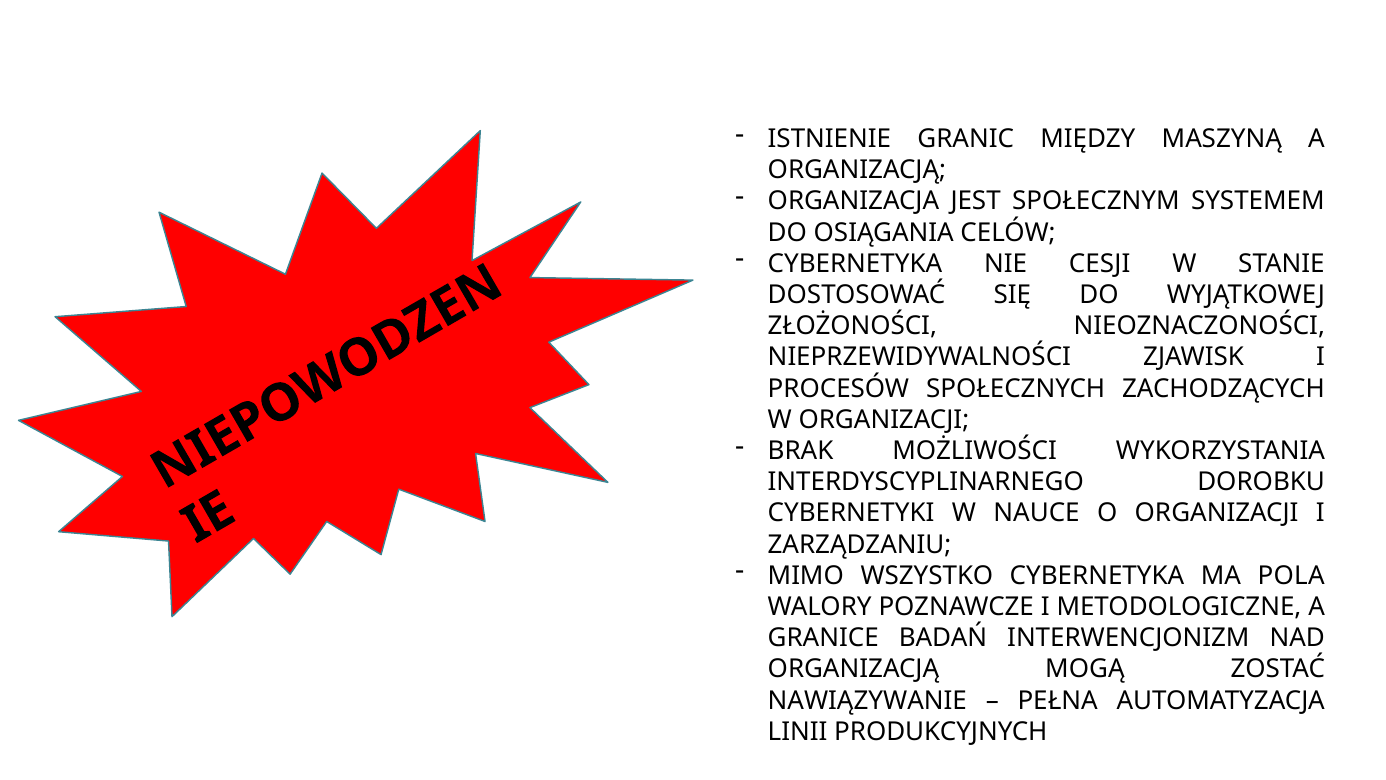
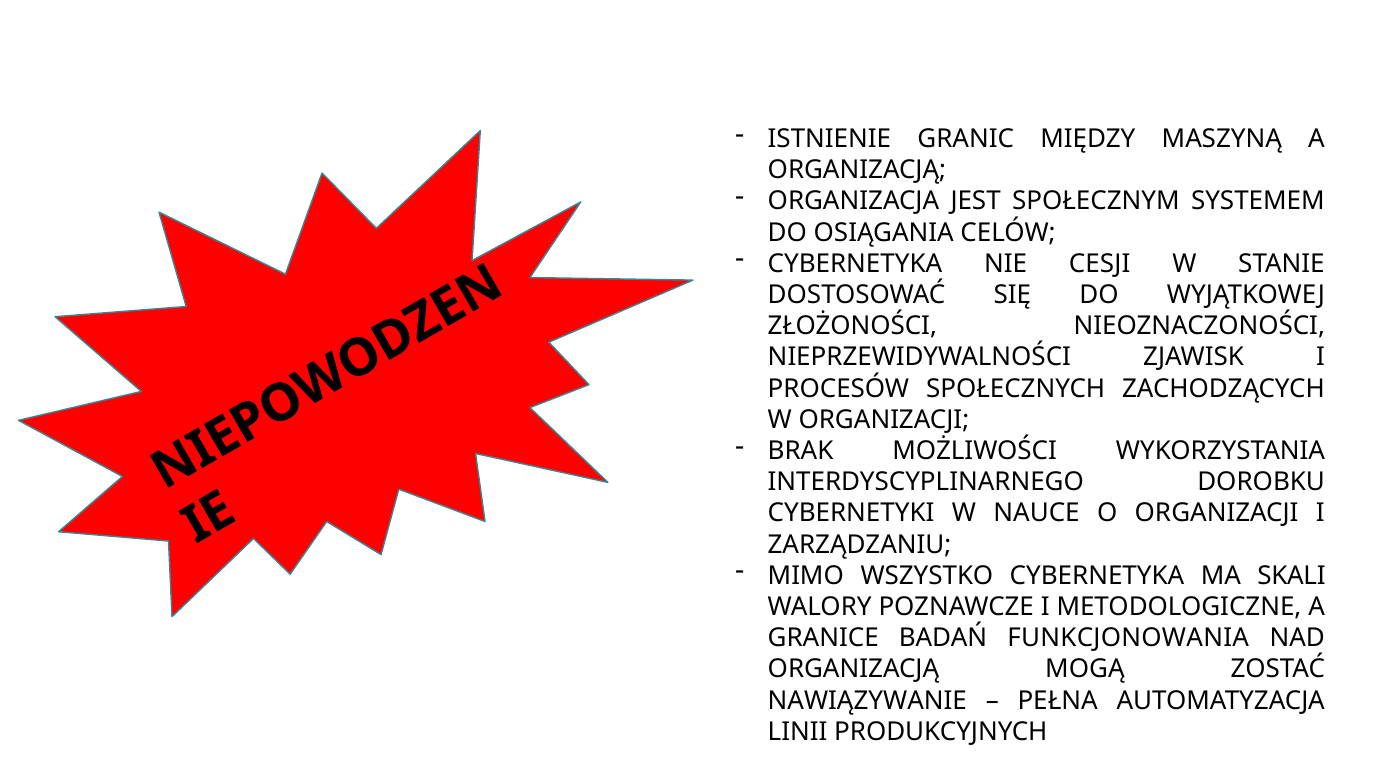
POLA: POLA -> SKALI (1291, 575)
INTERWENCJONIZM: INTERWENCJONIZM -> FUNKCJONOWANIA (1128, 638)
